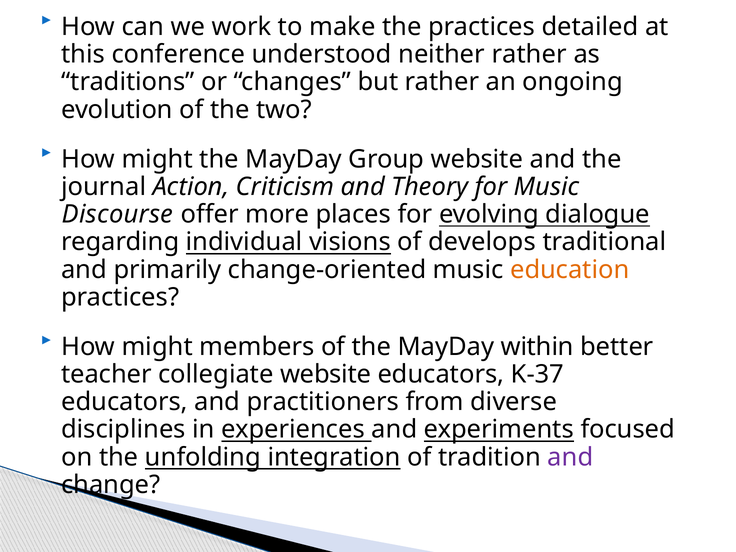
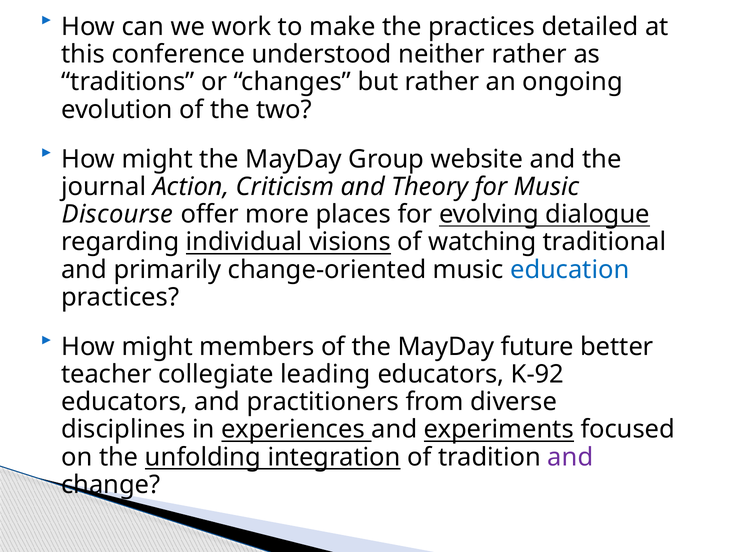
develops: develops -> watching (482, 242)
education colour: orange -> blue (570, 270)
within: within -> future (537, 347)
collegiate website: website -> leading (325, 374)
K-37: K-37 -> K-92 (537, 374)
